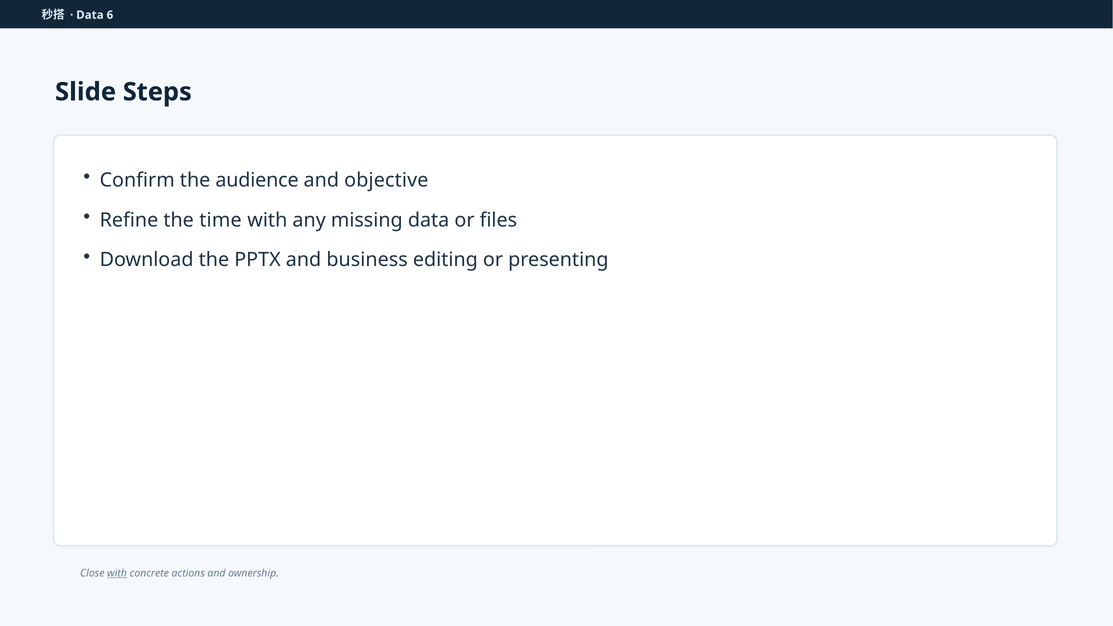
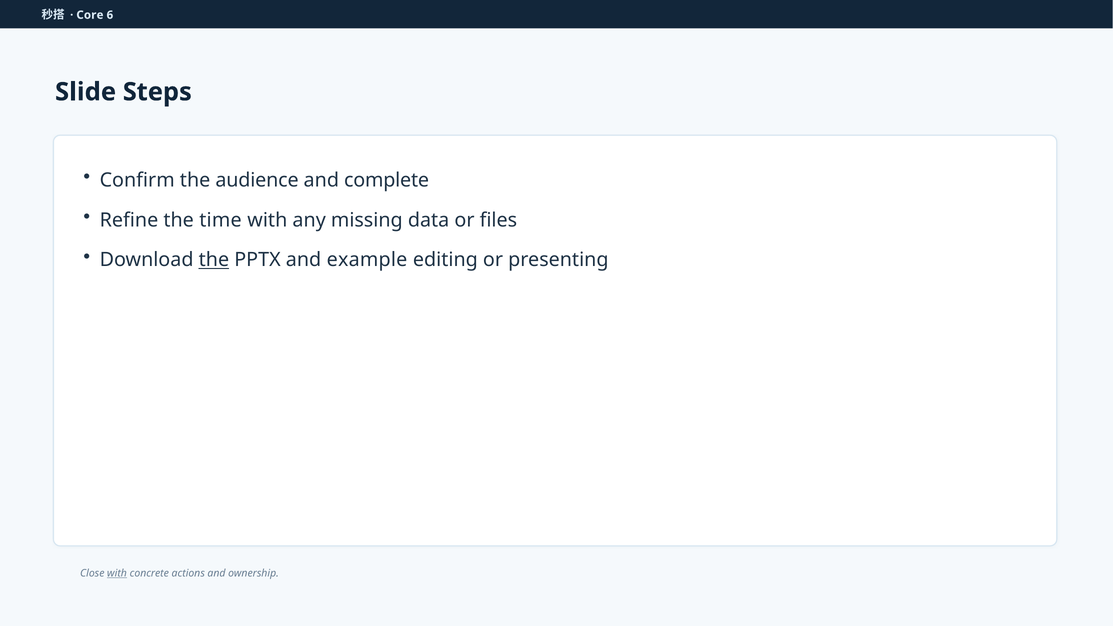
Data: Data -> Core (90, 15)
objective: objective -> complete (387, 180)
the underline: none -> present (214, 260)
business: business -> example (367, 260)
